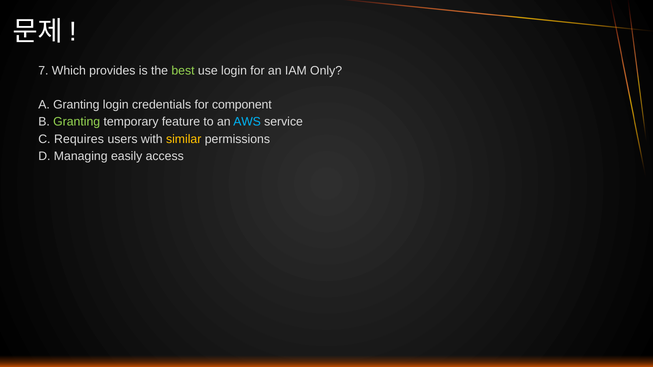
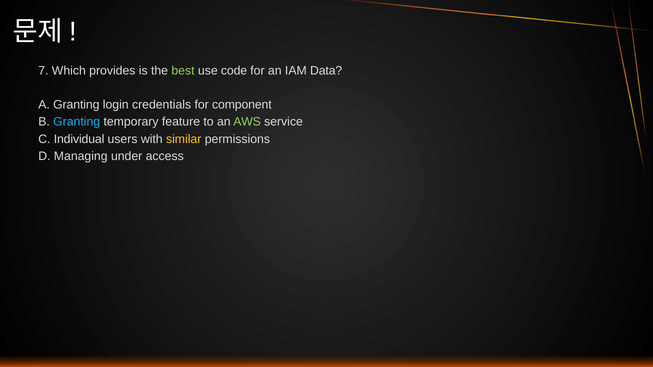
use login: login -> code (234, 71)
Only: Only -> Data (326, 71)
Granting colour: light green -> light blue (77, 122)
AWS colour: light blue -> light green (247, 122)
Requires: Requires -> Individual (79, 139)
easily: easily -> under (127, 156)
